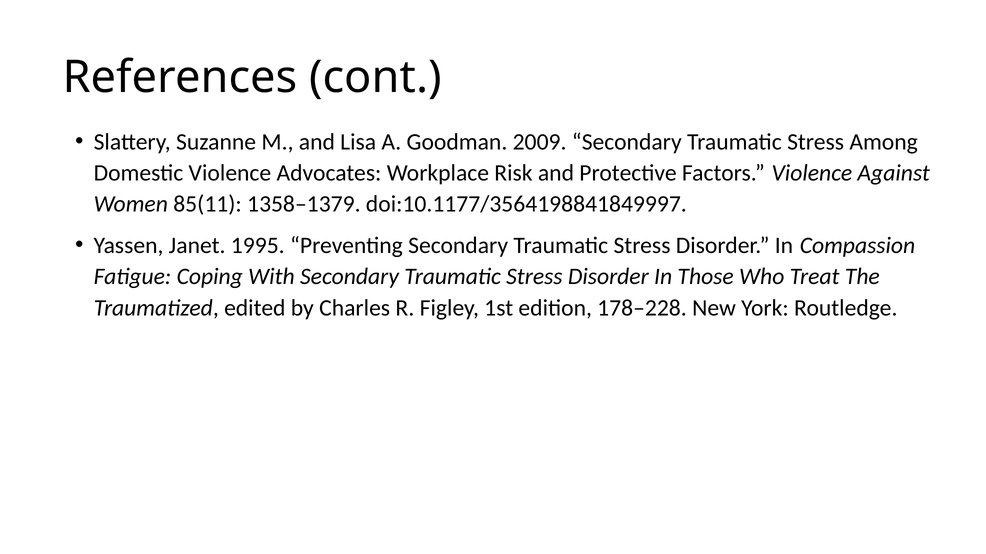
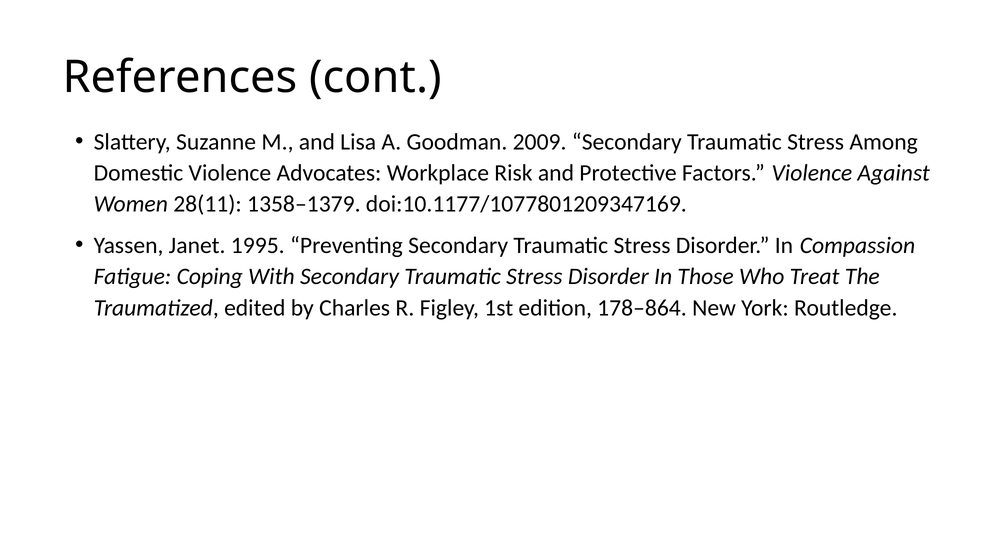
85(11: 85(11 -> 28(11 (208, 204)
doi:10.1177/3564198841849997: doi:10.1177/3564198841849997 -> doi:10.1177/1077801209347169 (526, 204)
178–228: 178–228 -> 178–864 (642, 308)
